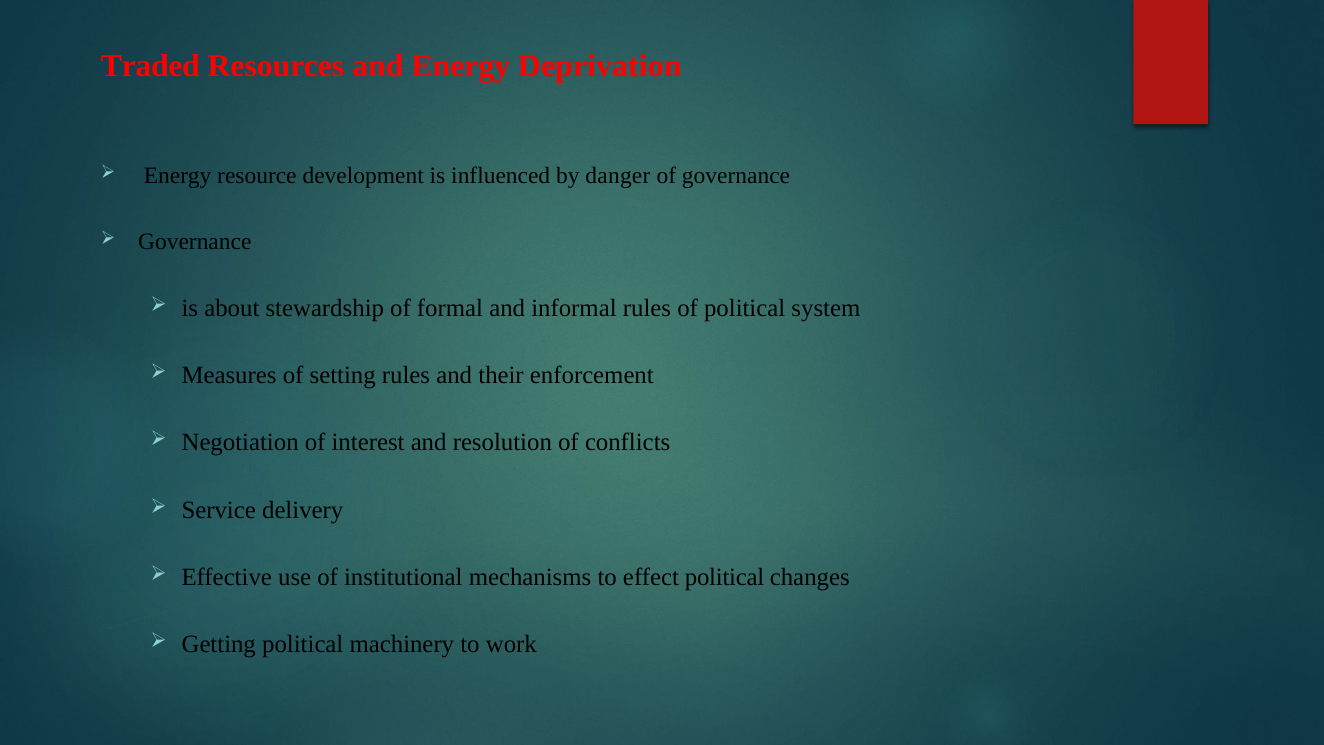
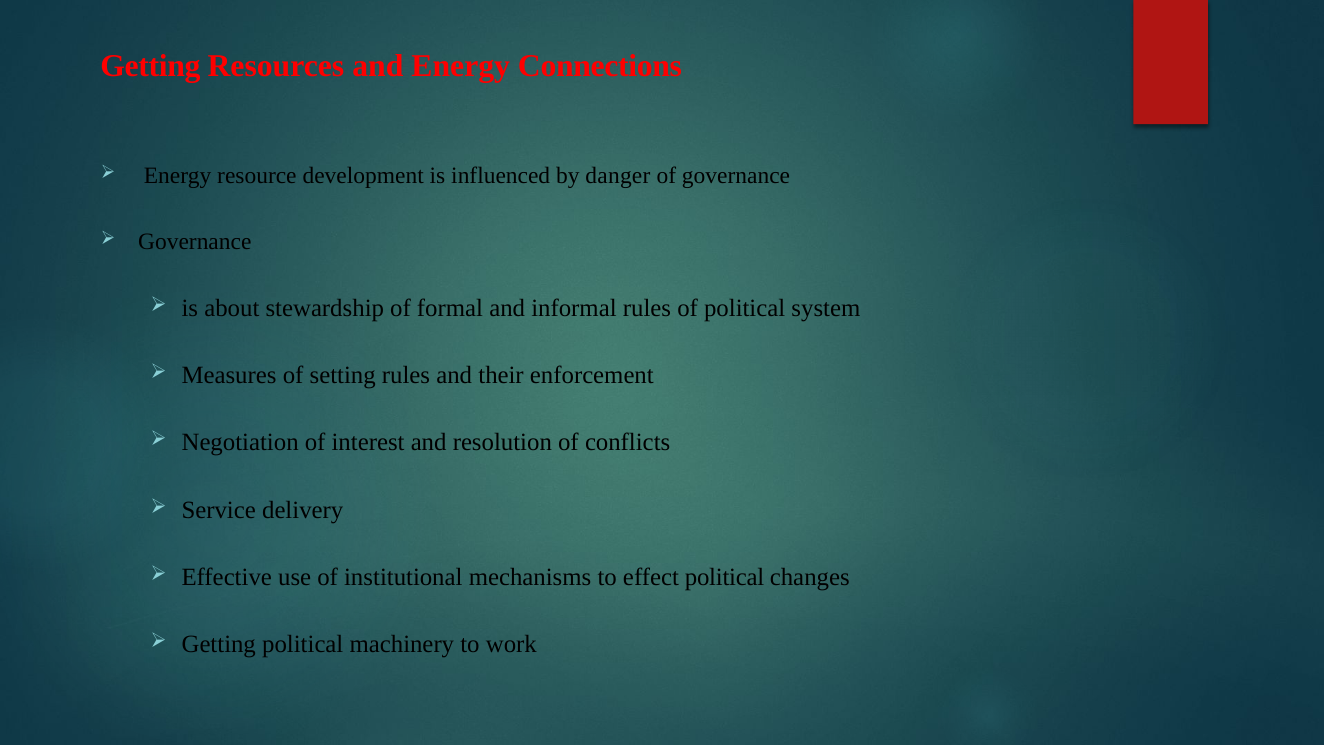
Traded: Traded -> Getting (150, 66)
Deprivation: Deprivation -> Connections (600, 66)
